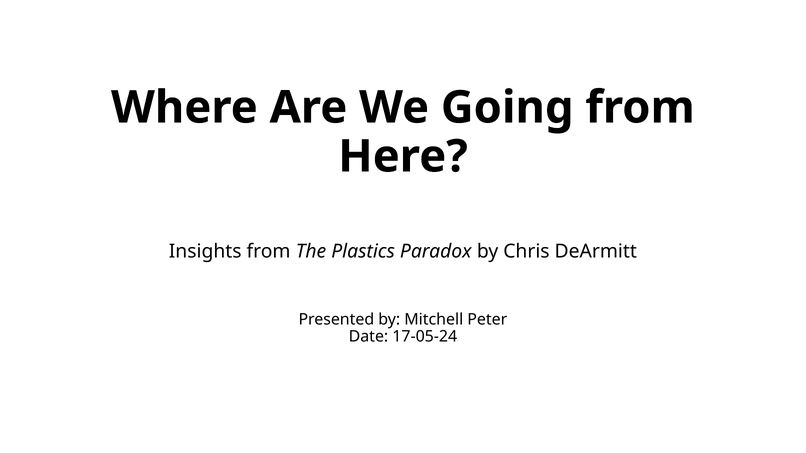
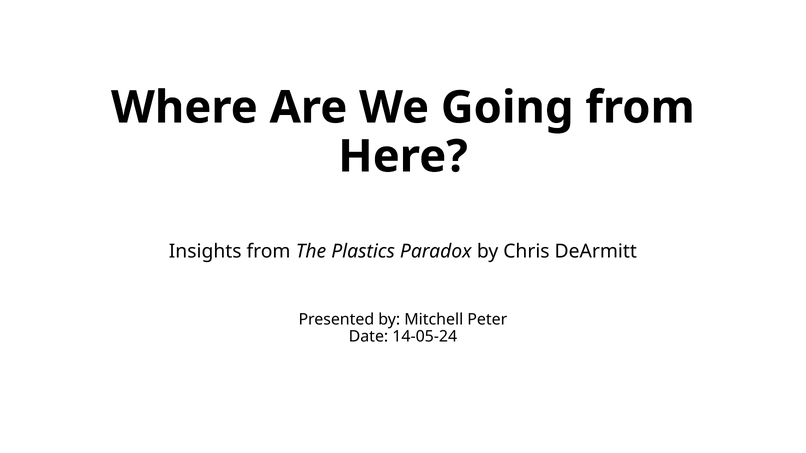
17-05-24: 17-05-24 -> 14-05-24 (425, 337)
